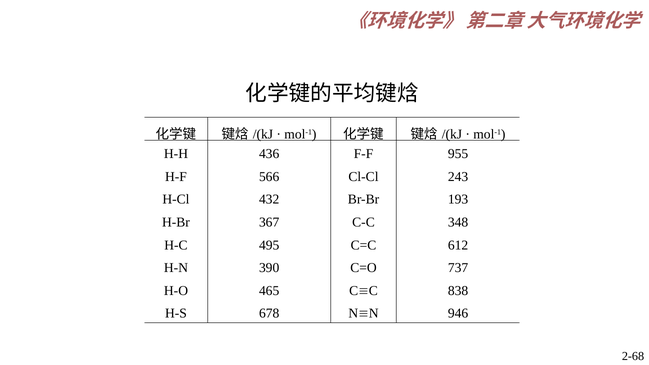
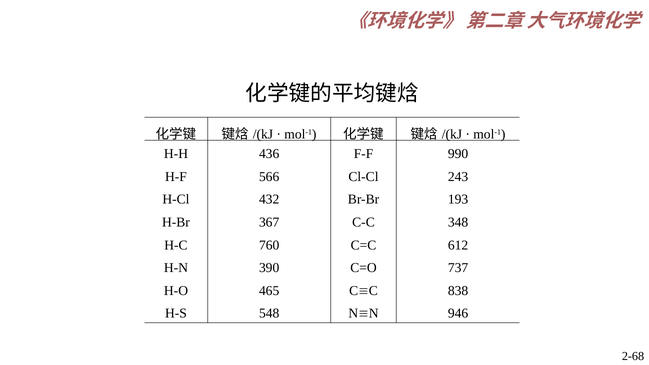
955: 955 -> 990 (458, 154)
495: 495 -> 760 (269, 245)
678: 678 -> 548 (269, 314)
